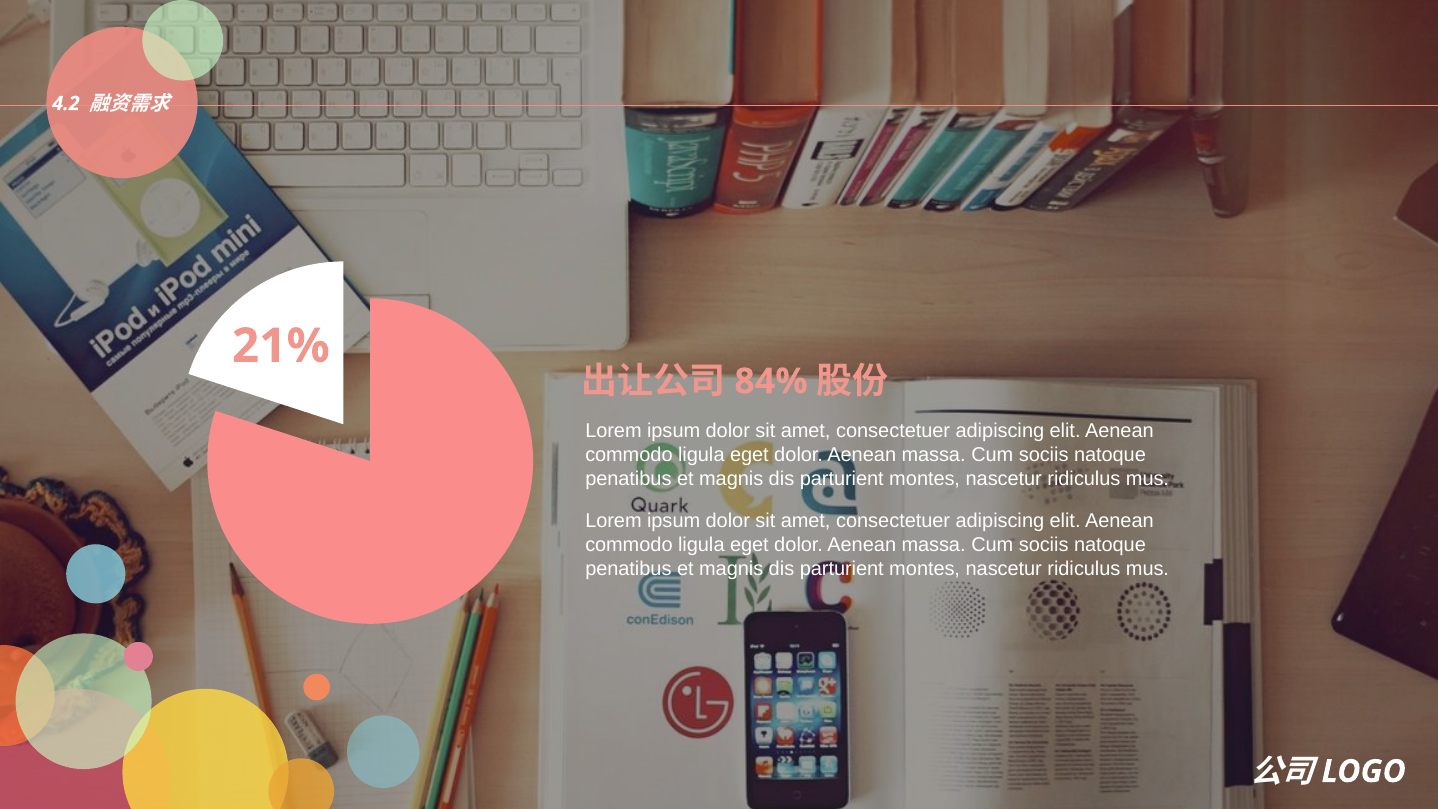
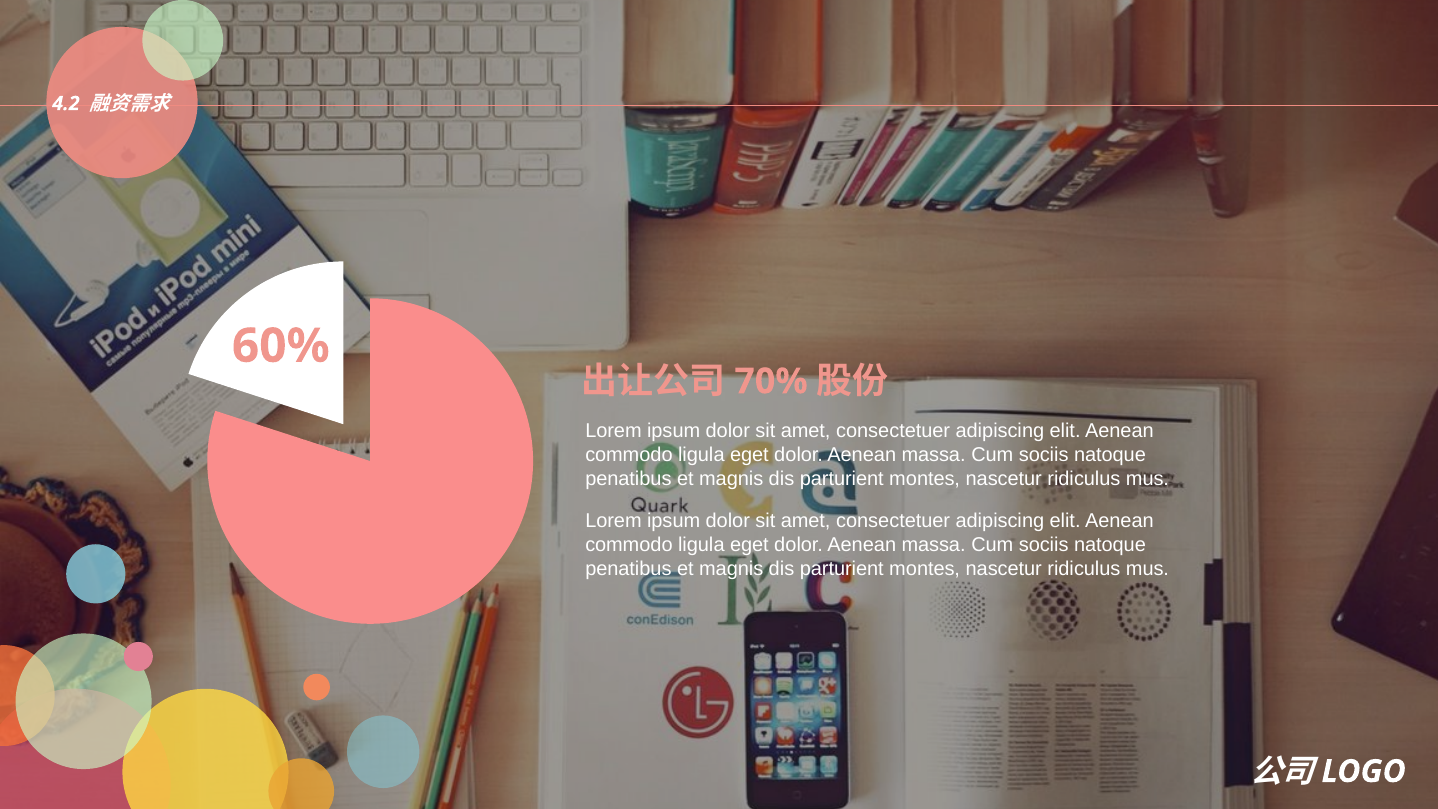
21%: 21% -> 60% (281, 346)
84%: 84% -> 70% (771, 381)
